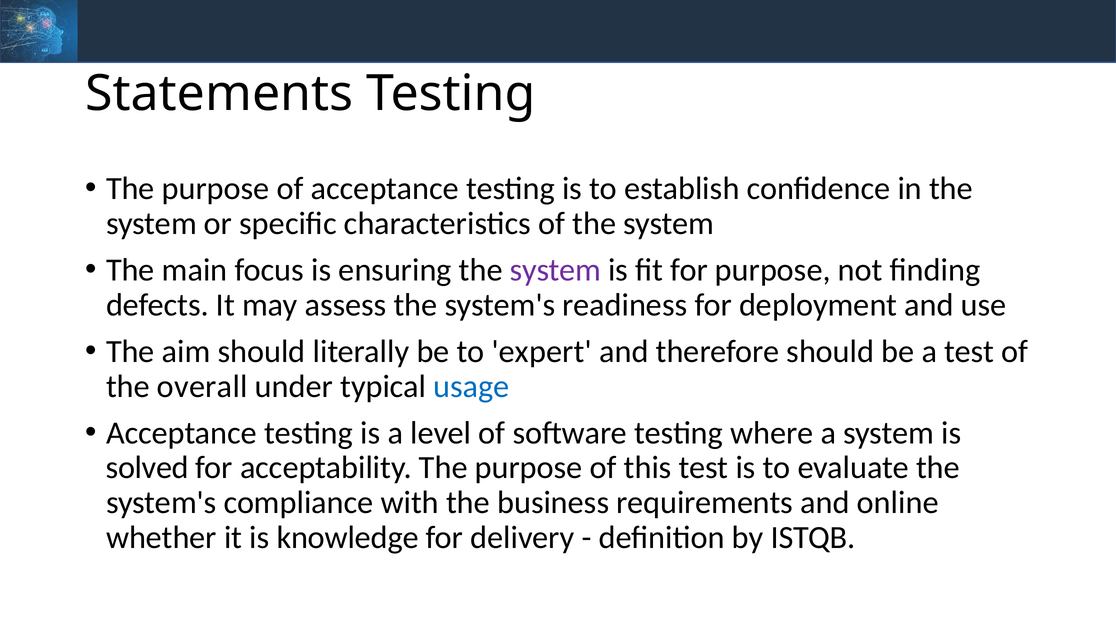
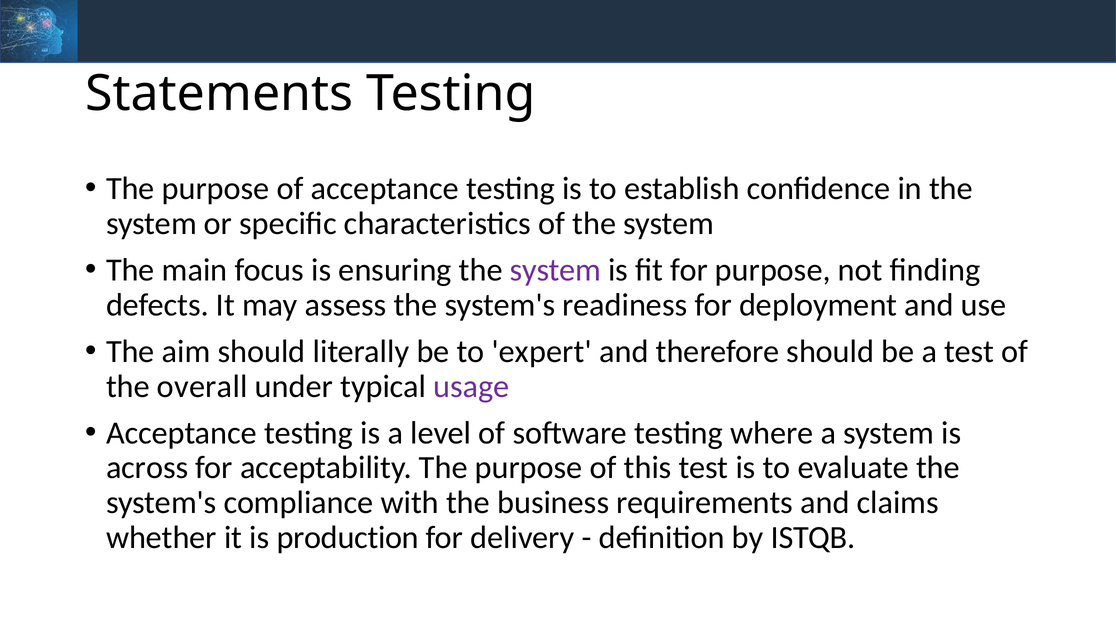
usage colour: blue -> purple (471, 386)
solved: solved -> across (147, 468)
online: online -> claims (898, 502)
knowledge: knowledge -> production (348, 537)
